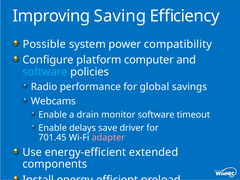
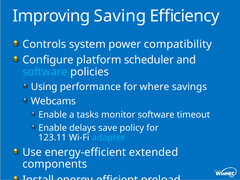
Possible: Possible -> Controls (44, 44)
computer: computer -> scheduler (149, 60)
Radio: Radio -> Using (44, 87)
global: global -> where (155, 87)
drain: drain -> tasks (88, 115)
driver: driver -> policy (132, 128)
701.45: 701.45 -> 123.11 (52, 138)
adapter colour: pink -> light blue (108, 138)
